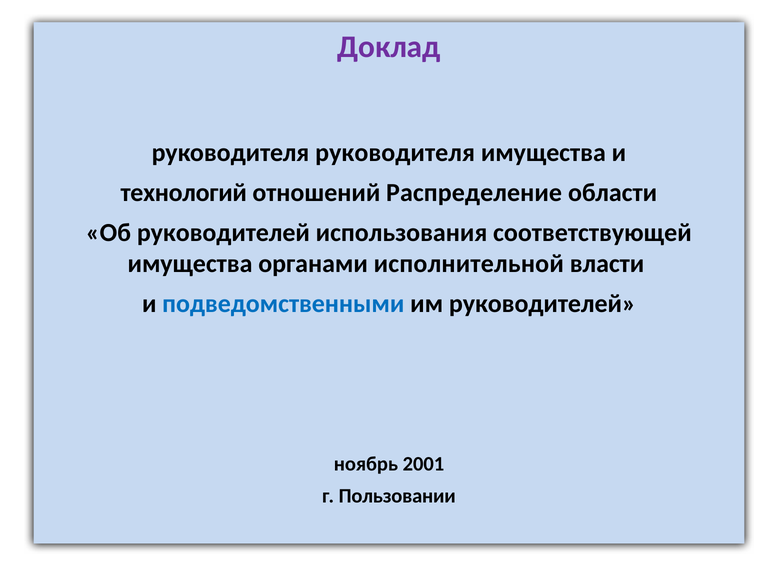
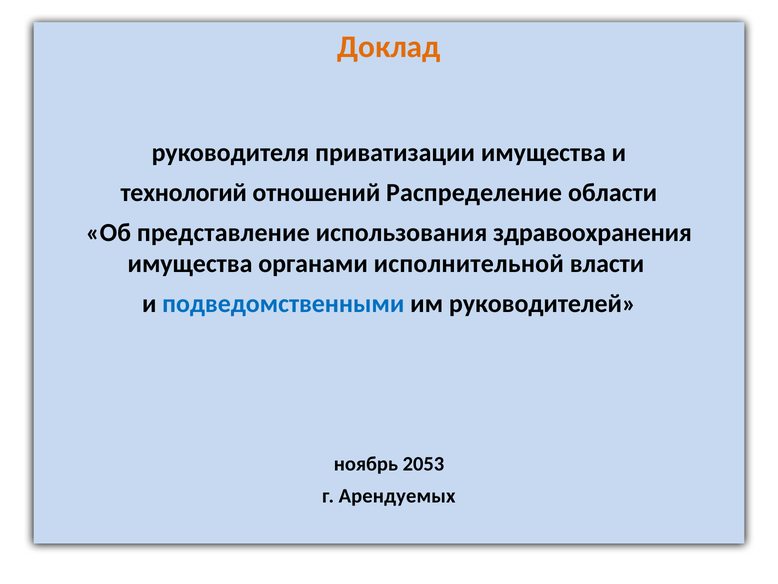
Доклад colour: purple -> orange (389, 47)
руководителя руководителя: руководителя -> приватизации (395, 153)
Об руководителей: руководителей -> представление (223, 232)
соответствующей: соответствующей -> здравоохранения (592, 232)
2001: 2001 -> 2053 (423, 464)
Пользовании: Пользовании -> Арендуемых (397, 495)
